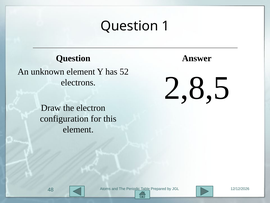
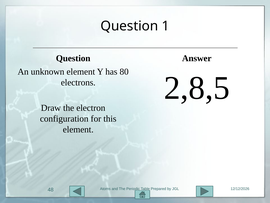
52: 52 -> 80 (124, 72)
